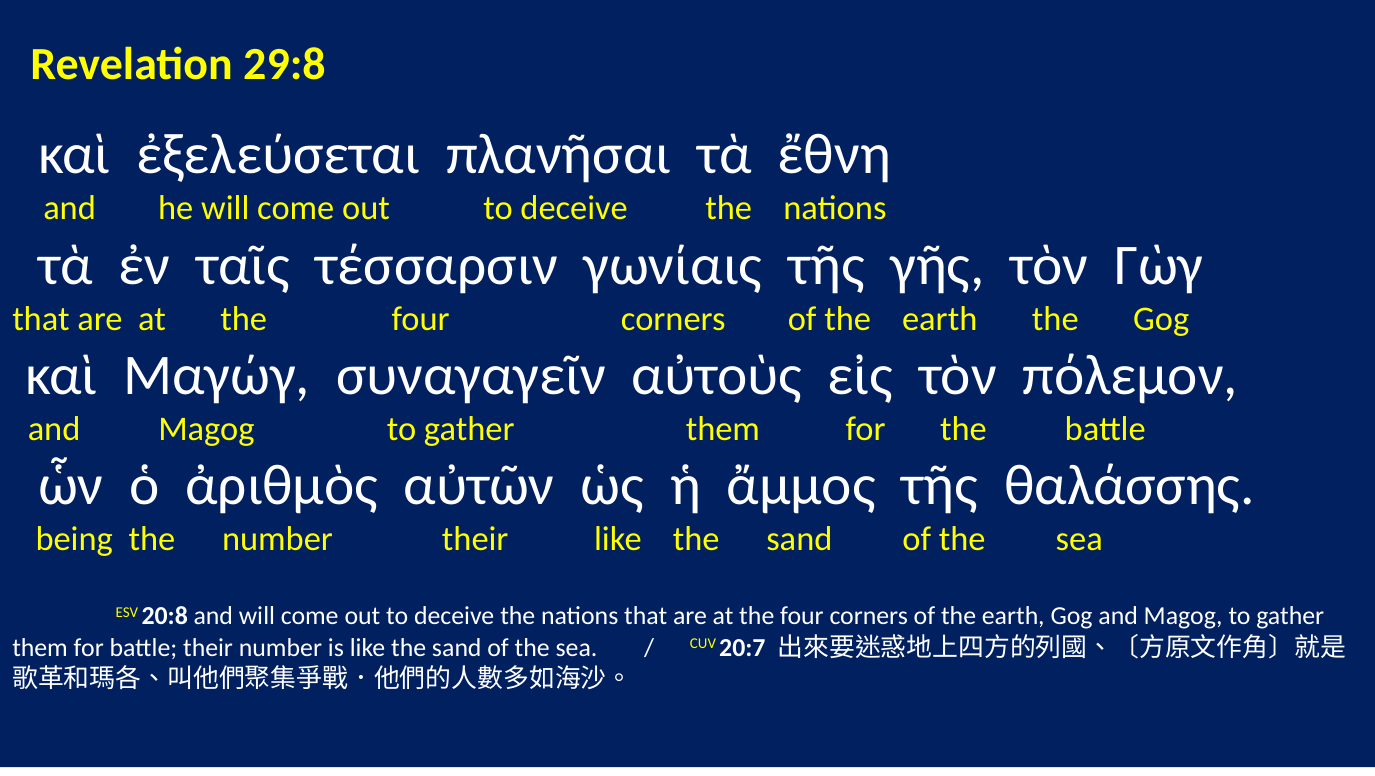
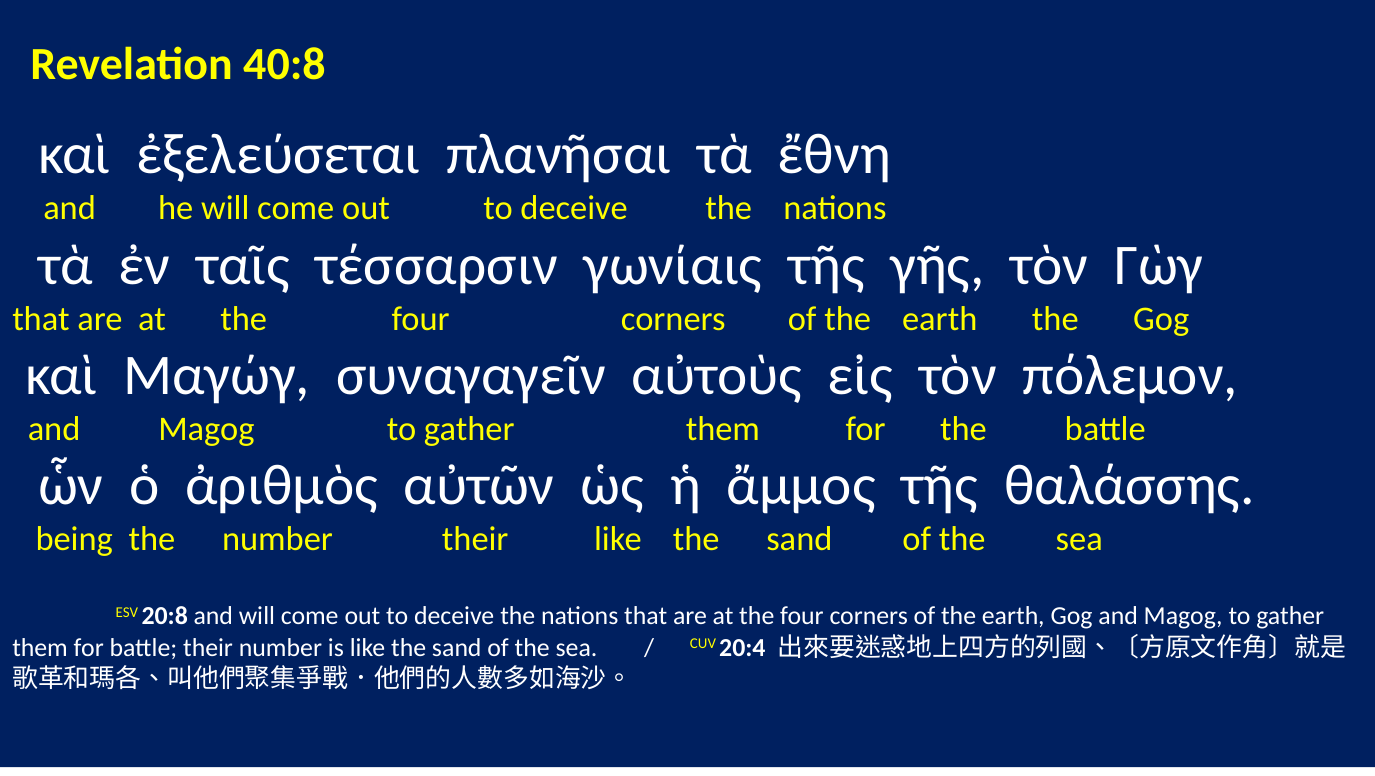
29:8: 29:8 -> 40:8 (284, 64)
20:7: 20:7 -> 20:4 (742, 647)
